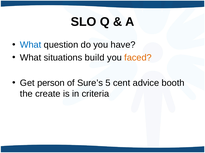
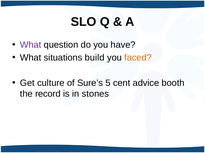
What colour: blue -> purple (31, 45)
person: person -> culture (51, 83)
create: create -> record (48, 94)
criteria: criteria -> stones (95, 94)
